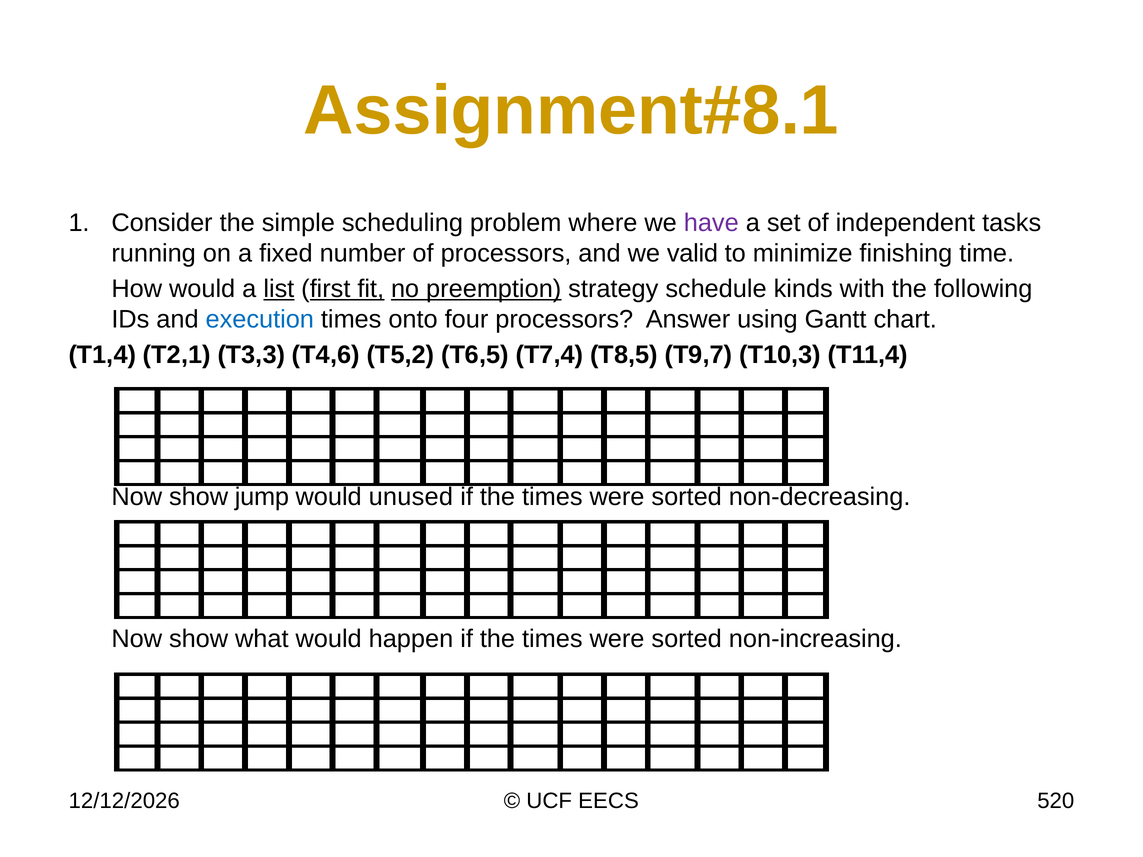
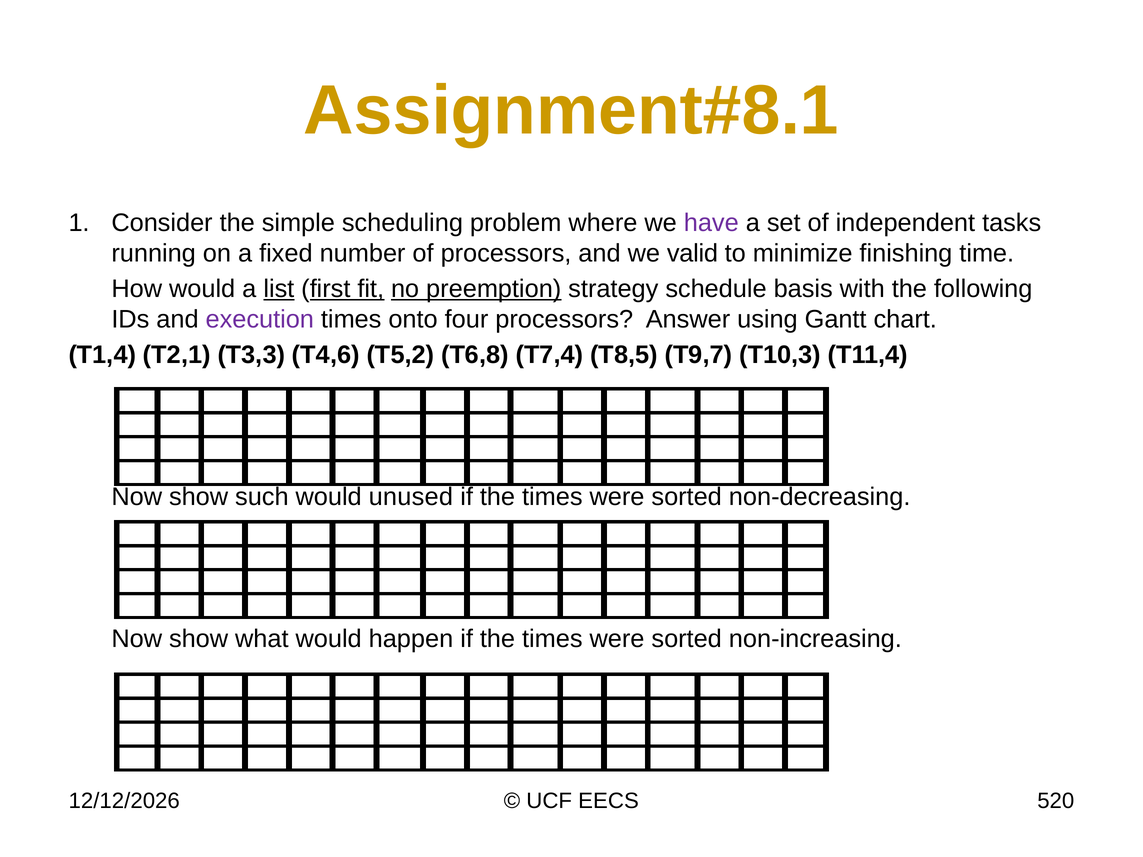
kinds: kinds -> basis (803, 289)
execution colour: blue -> purple (260, 319)
T6,5: T6,5 -> T6,8 (475, 355)
jump: jump -> such (262, 497)
